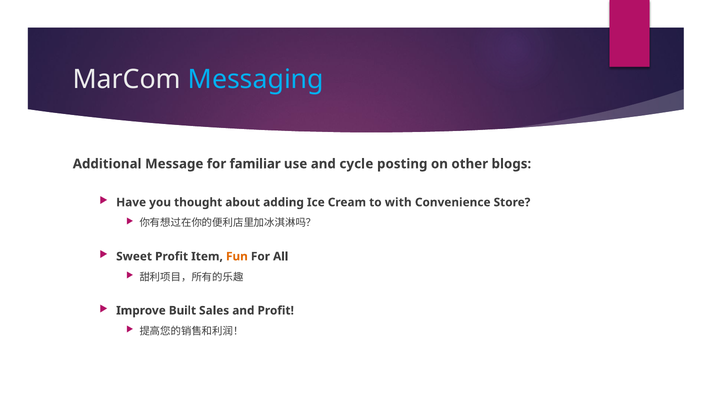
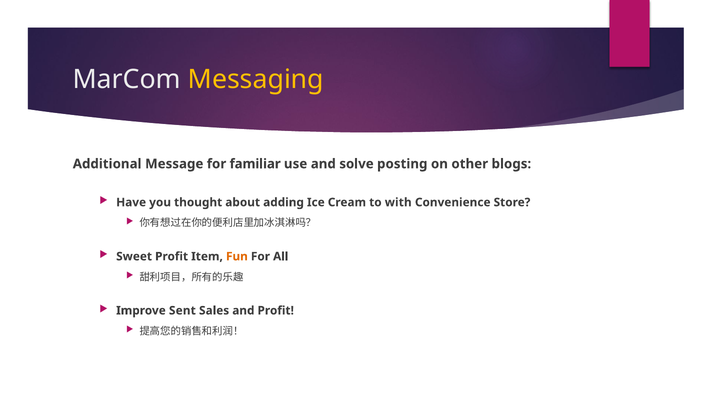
Messaging colour: light blue -> yellow (256, 79)
cycle: cycle -> solve (356, 164)
Built: Built -> Sent (182, 310)
